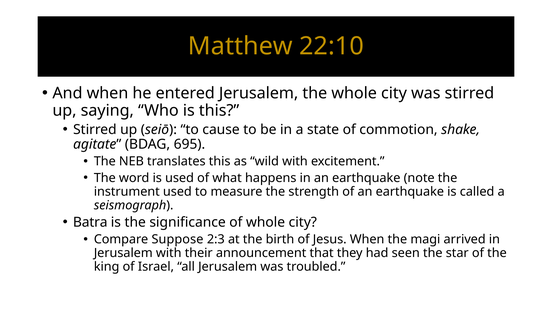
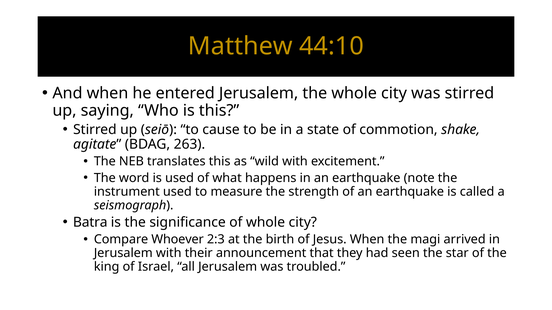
22:10: 22:10 -> 44:10 (331, 46)
695: 695 -> 263 (189, 145)
Suppose: Suppose -> Whoever (178, 240)
